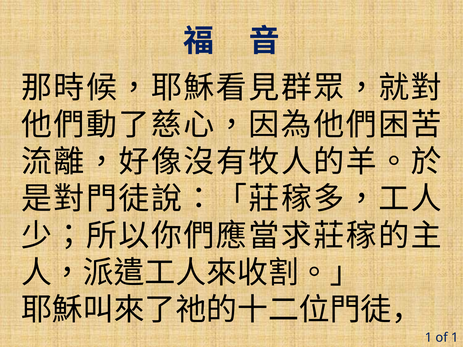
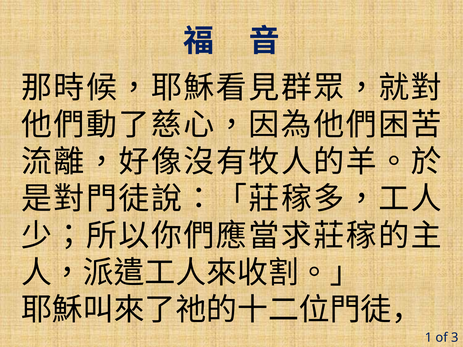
of 1: 1 -> 3 (455, 338)
